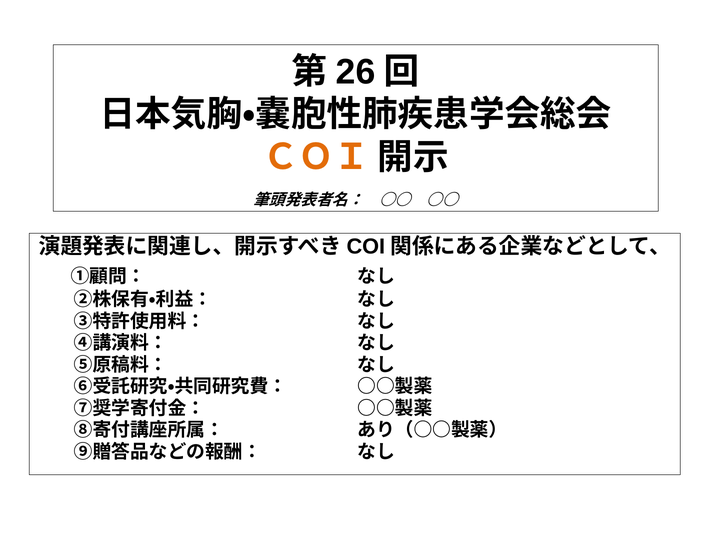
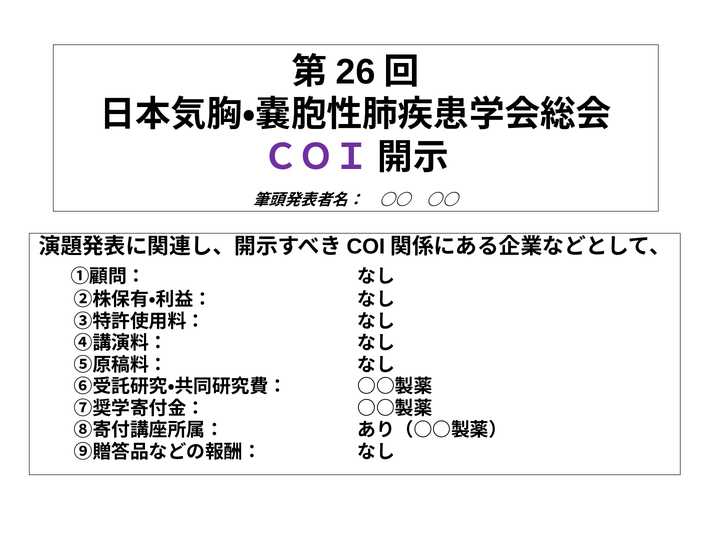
ＣＯＩ colour: orange -> purple (316, 157)
